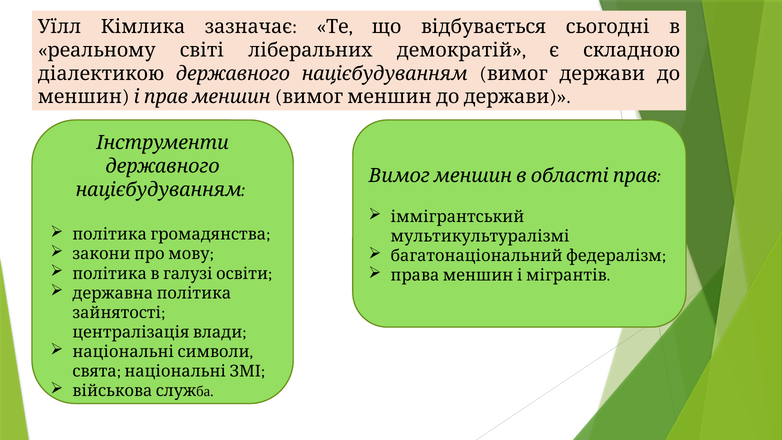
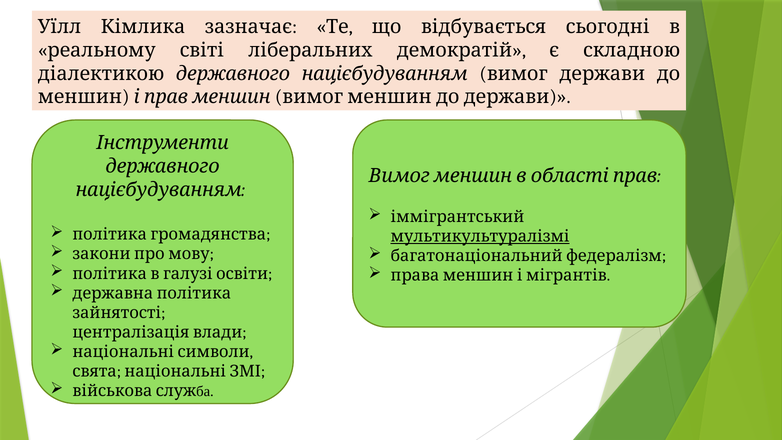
мультикультуралізмі underline: none -> present (480, 236)
